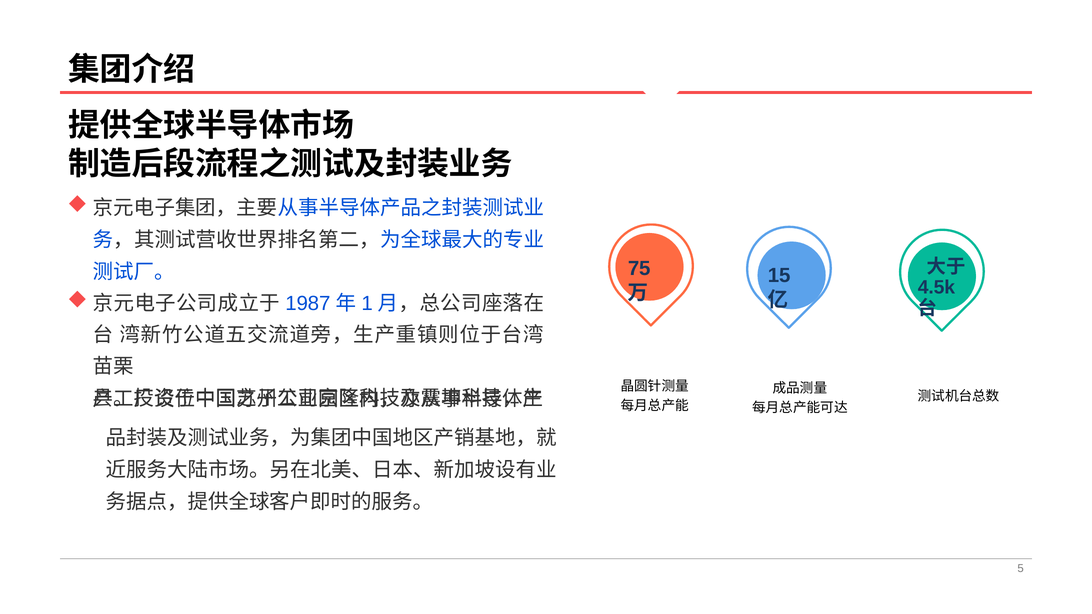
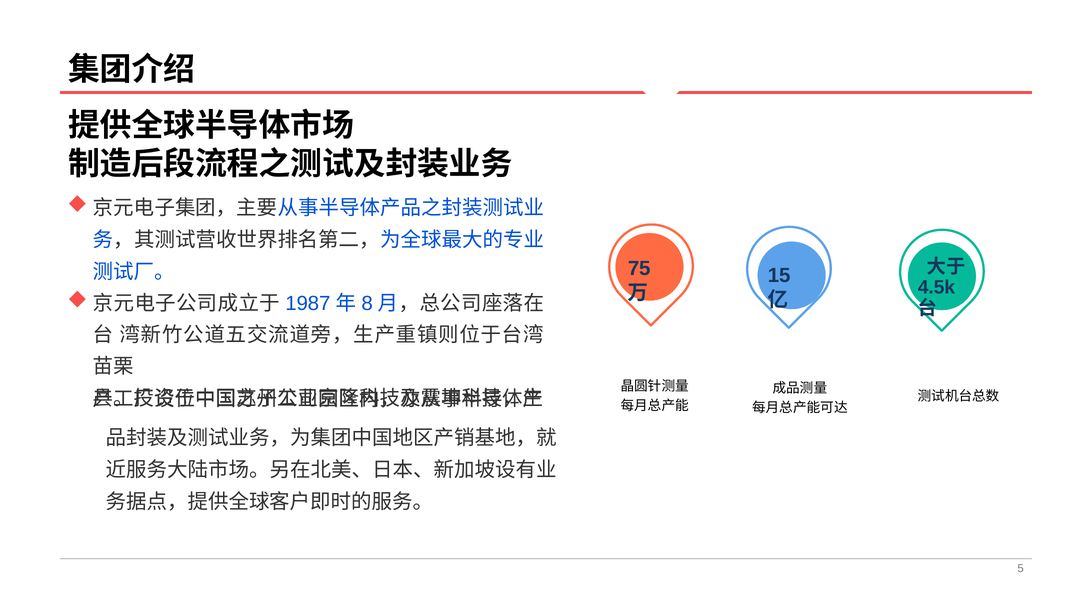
1: 1 -> 8 (367, 304)
